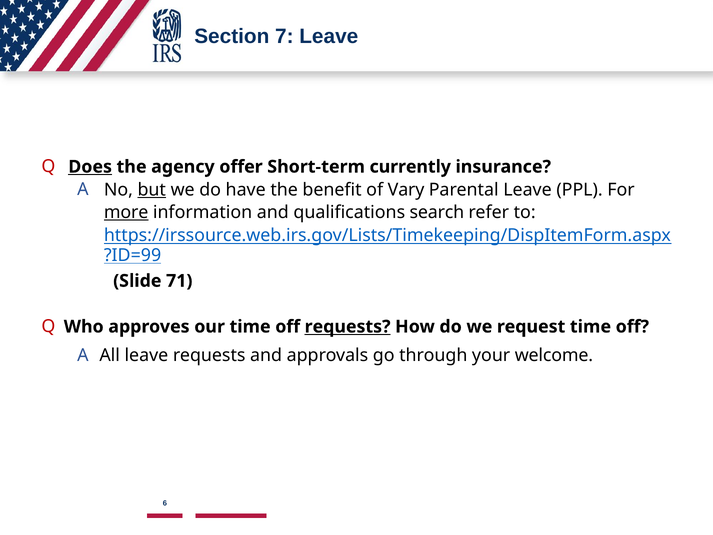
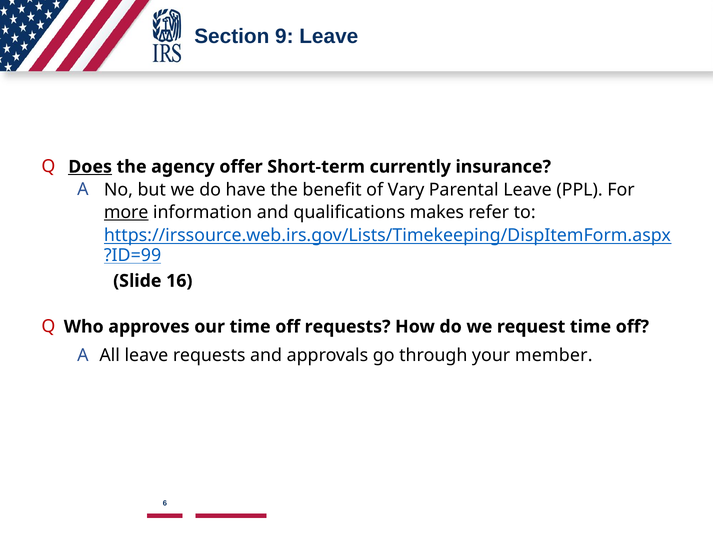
7: 7 -> 9 (284, 37)
but underline: present -> none (152, 190)
search: search -> makes (437, 212)
71: 71 -> 16 (179, 281)
requests underline: present -> none (348, 327)
welcome: welcome -> member (554, 355)
